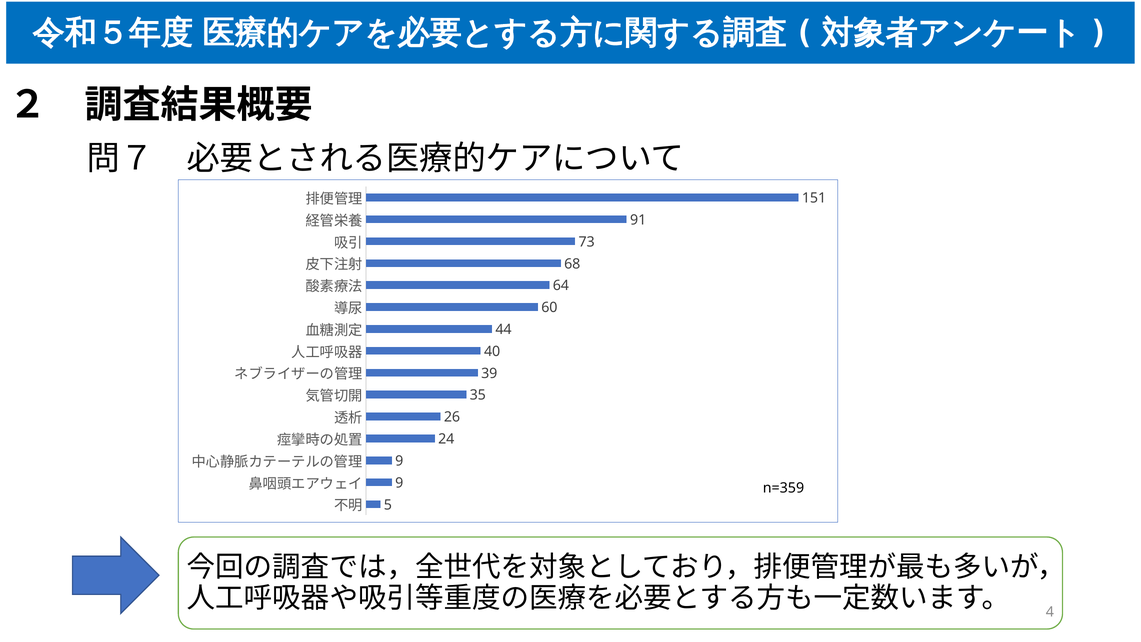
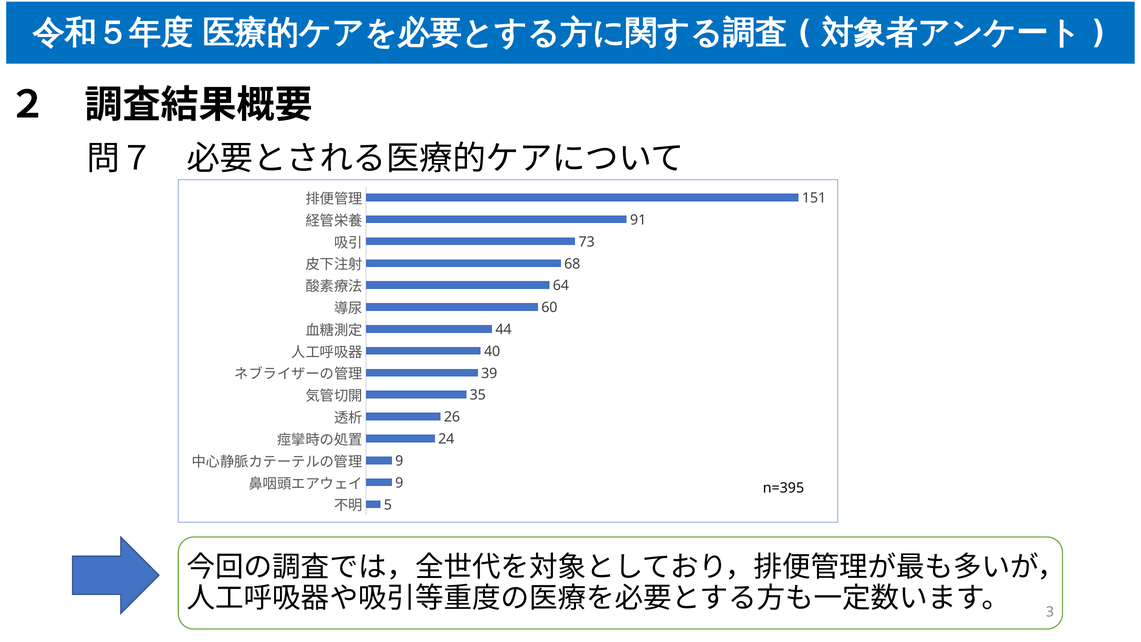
n=359: n=359 -> n=395 (783, 488)
4: 4 -> 3 (1050, 612)
